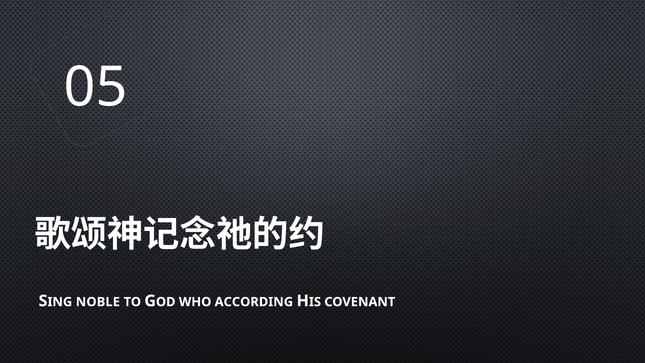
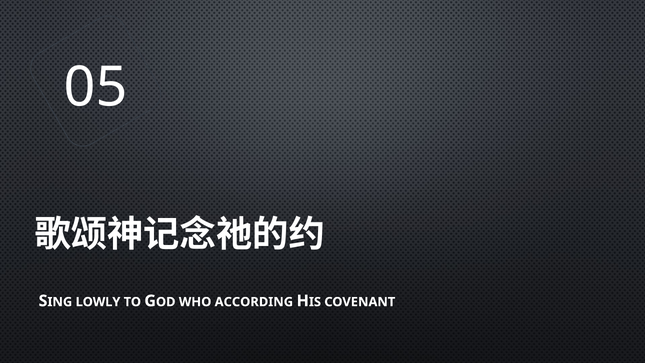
NOBLE: NOBLE -> LOWLY (98, 302)
